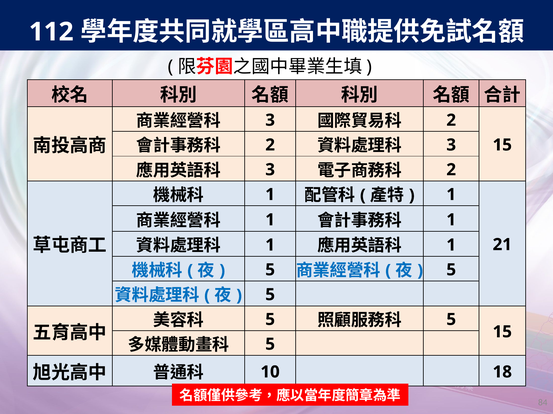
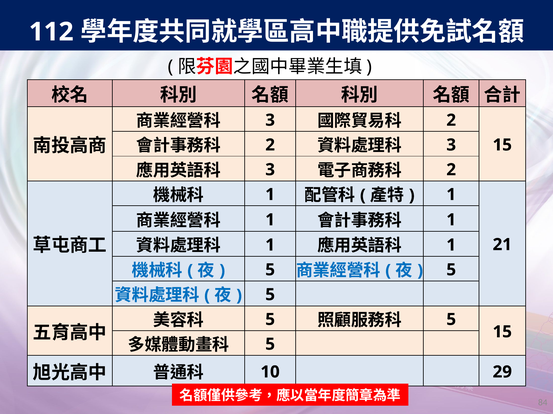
18: 18 -> 29 (502, 373)
